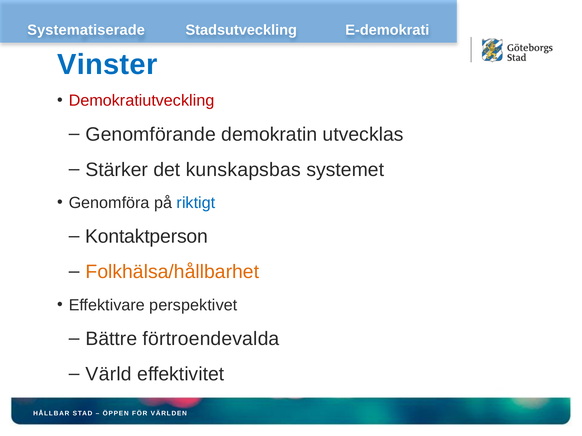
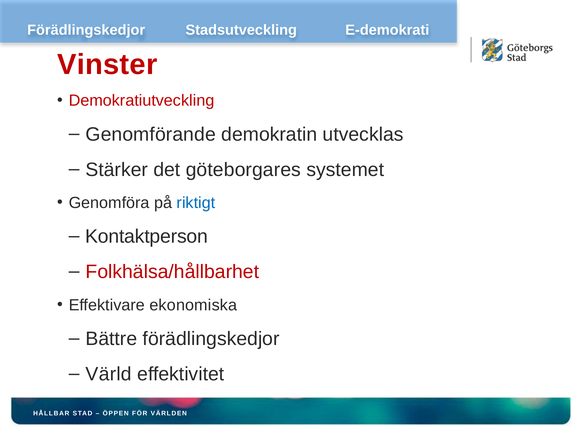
Systematiserade: Systematiserade -> Förädlingskedjor (86, 30)
Vinster colour: blue -> red (107, 65)
kunskapsbas: kunskapsbas -> göteborgares (243, 170)
Folkhälsa/hållbarhet colour: orange -> red (172, 272)
perspektivet: perspektivet -> ekonomiska (193, 305)
Bättre förtroendevalda: förtroendevalda -> förädlingskedjor (211, 339)
